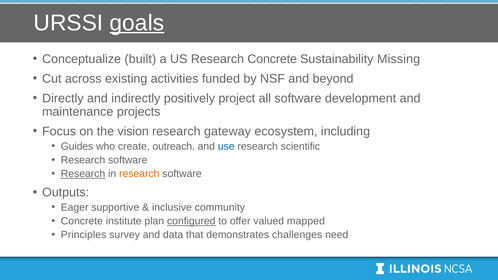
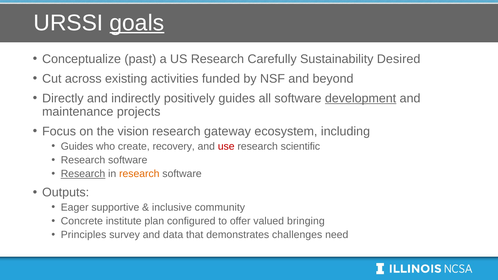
built: built -> past (140, 59)
Research Concrete: Concrete -> Carefully (272, 59)
Missing: Missing -> Desired (399, 59)
positively project: project -> guides (237, 98)
development underline: none -> present (361, 98)
outreach: outreach -> recovery (174, 146)
use colour: blue -> red (226, 146)
configured underline: present -> none (191, 221)
mapped: mapped -> bringing (306, 221)
